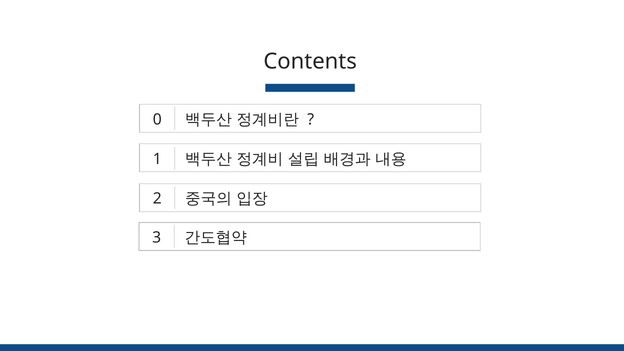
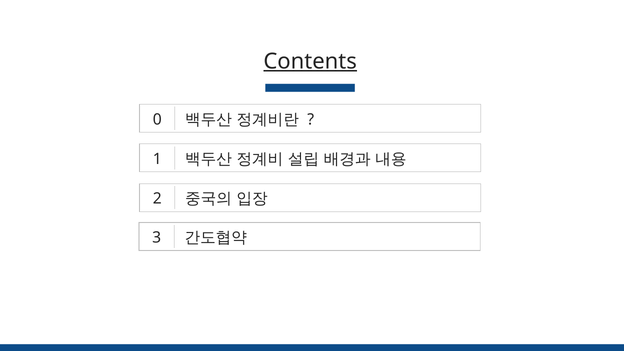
Contents underline: none -> present (310, 61)
